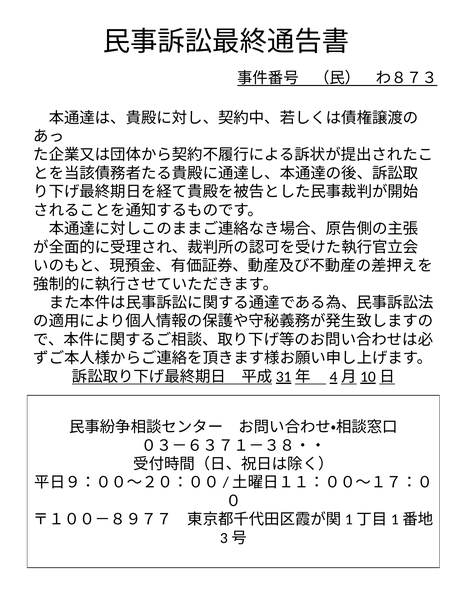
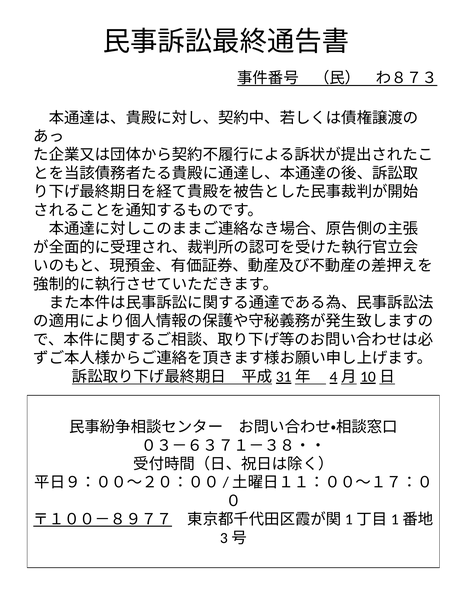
〒１００－８９７７ underline: none -> present (103, 520)
